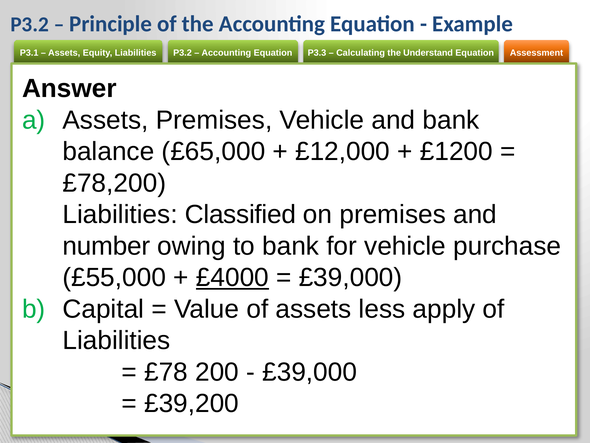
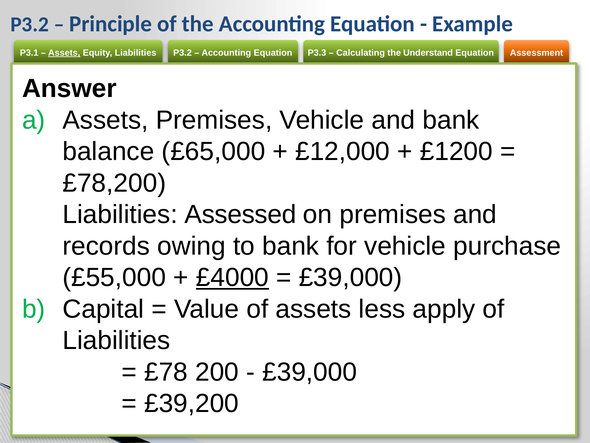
Assets underline: none -> present (64, 53)
Classified: Classified -> Assessed (240, 214)
number: number -> records (106, 246)
